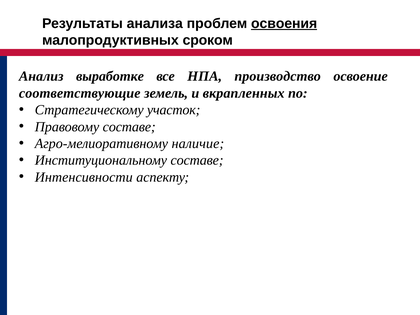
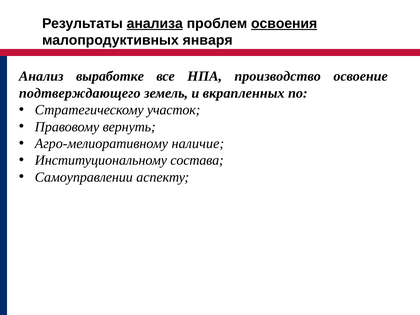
анализа underline: none -> present (155, 23)
сроком: сроком -> января (208, 40)
соответствующие: соответствующие -> подтверждающего (80, 93)
Правовому составе: составе -> вернуть (129, 127)
Институциональному составе: составе -> состава (197, 160)
Интенсивности: Интенсивности -> Самоуправлении (84, 177)
